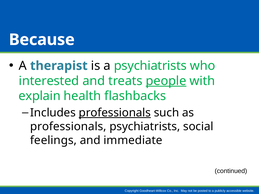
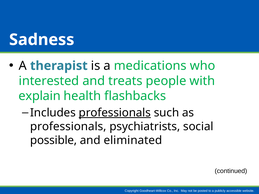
Because: Because -> Sadness (42, 40)
a psychiatrists: psychiatrists -> medications (150, 66)
people underline: present -> none (166, 81)
feelings: feelings -> possible (54, 140)
immediate: immediate -> eliminated (133, 140)
